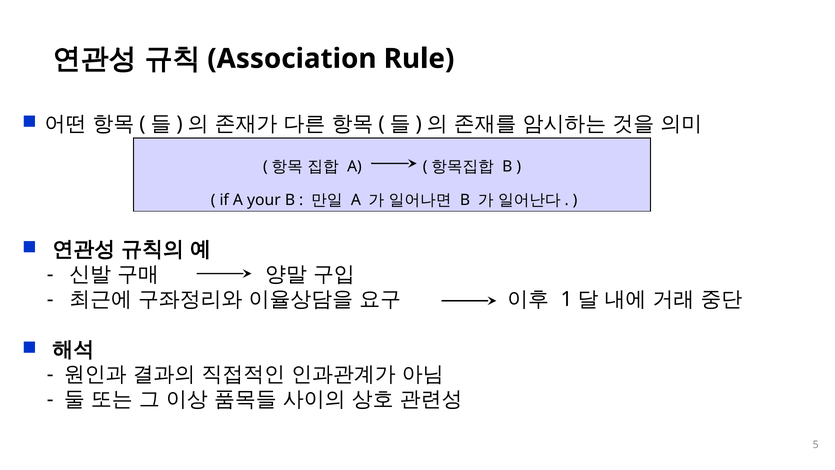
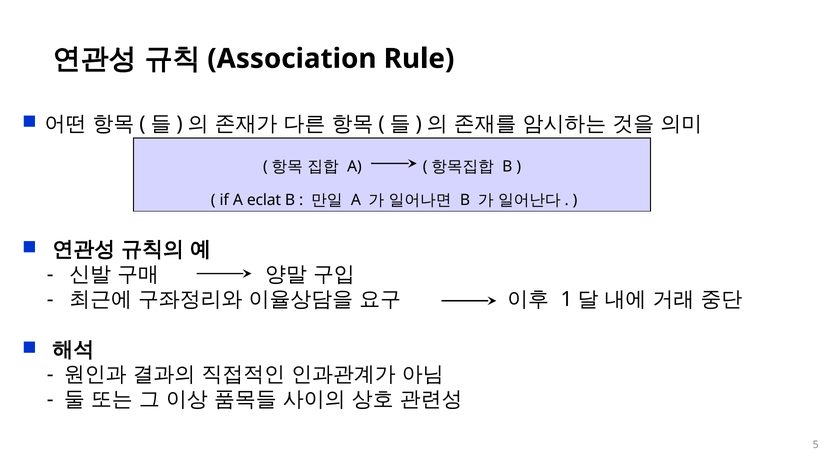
your: your -> eclat (264, 200)
